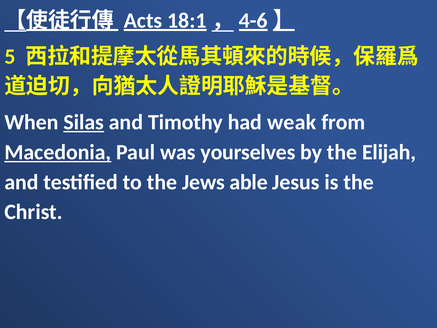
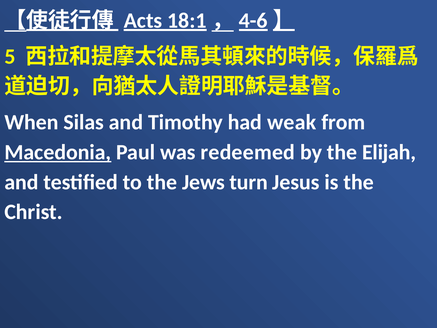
Silas underline: present -> none (84, 122)
yourselves: yourselves -> redeemed (248, 152)
able: able -> turn (249, 182)
